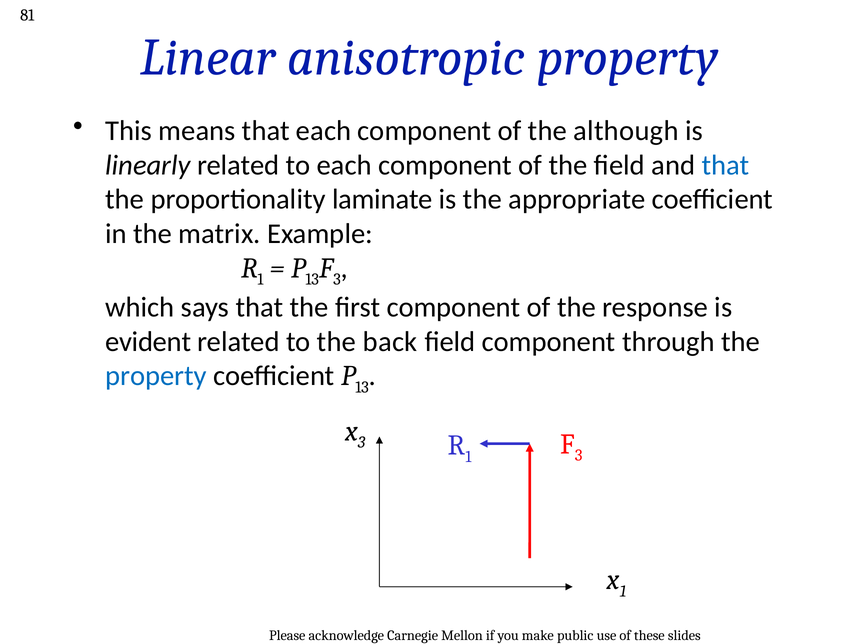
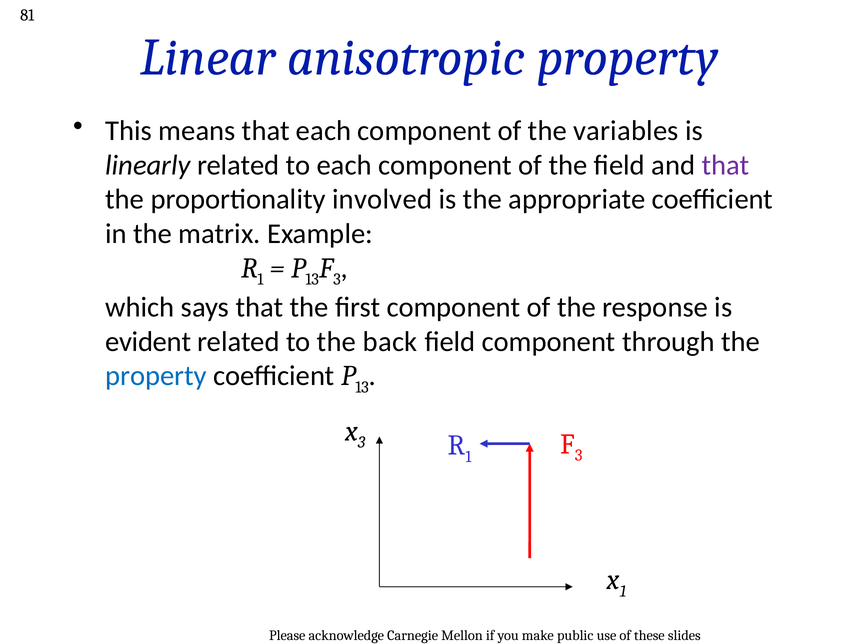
although: although -> variables (626, 131)
that colour: blue -> purple (725, 165)
laminate: laminate -> involved (382, 200)
